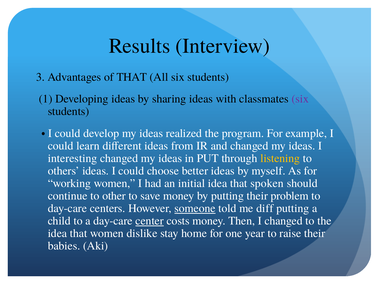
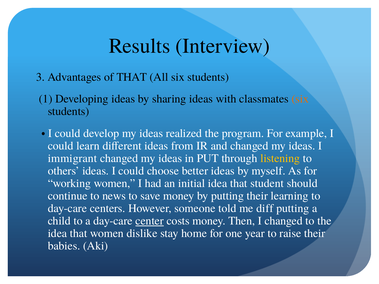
six colour: purple -> orange (300, 99)
interesting: interesting -> immigrant (72, 159)
spoken: spoken -> student (267, 184)
other: other -> news (114, 196)
problem: problem -> learning (290, 196)
someone underline: present -> none (195, 209)
